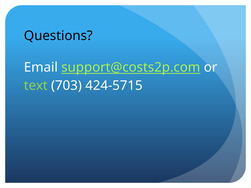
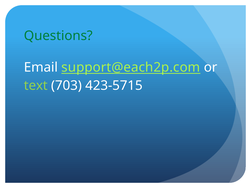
Questions colour: black -> green (58, 36)
support@costs2p.com: support@costs2p.com -> support@each2p.com (131, 67)
424-5715: 424-5715 -> 423-5715 (114, 86)
